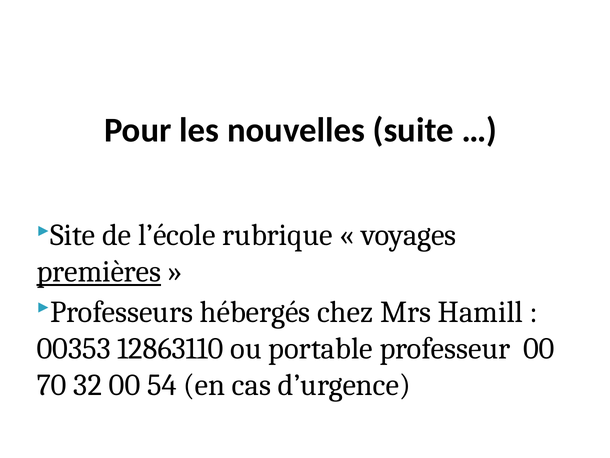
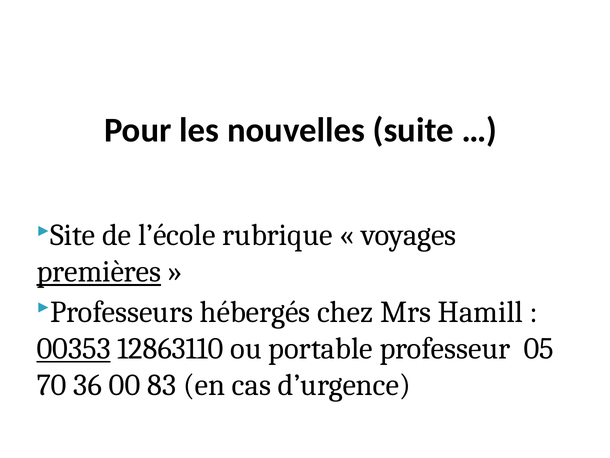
00353 underline: none -> present (74, 348)
professeur 00: 00 -> 05 (539, 348)
32: 32 -> 36 (88, 385)
54: 54 -> 83 (162, 385)
